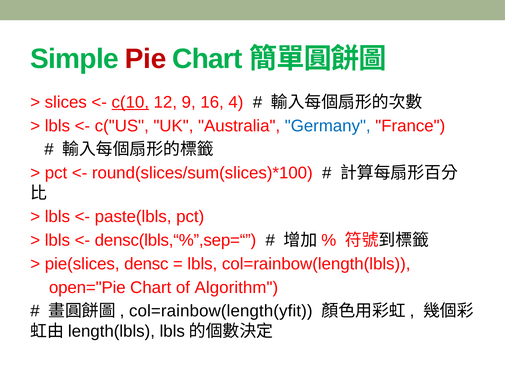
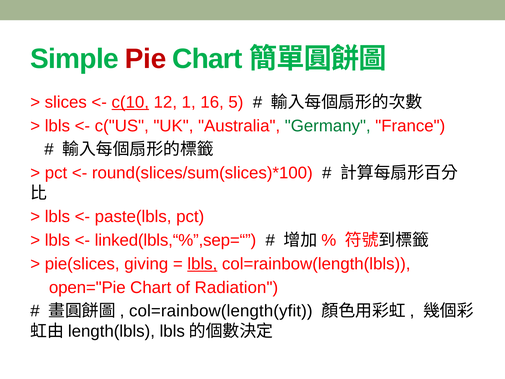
9: 9 -> 1 (189, 102)
4: 4 -> 5 (236, 102)
Germany colour: blue -> green (328, 126)
densc(lbls,“%”,sep=“: densc(lbls,“%”,sep=“ -> linked(lbls,“%”,sep=“ (175, 240)
densc: densc -> giving (146, 264)
lbls underline: none -> present (202, 264)
Algorithm: Algorithm -> Radiation (236, 287)
